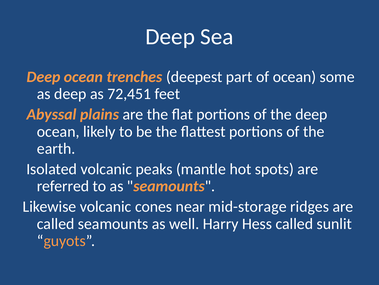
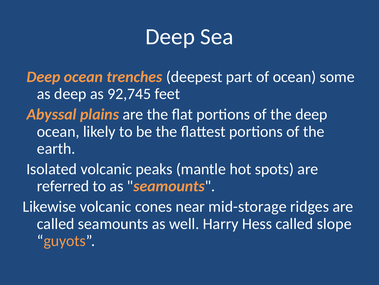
72,451: 72,451 -> 92,745 (129, 94)
sunlit: sunlit -> slope (334, 223)
